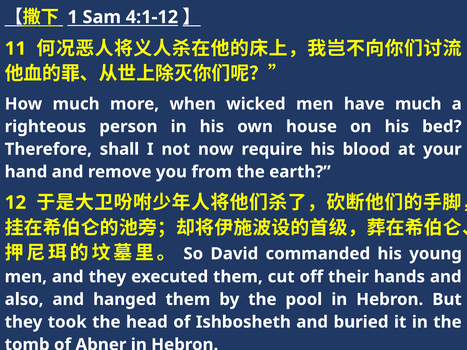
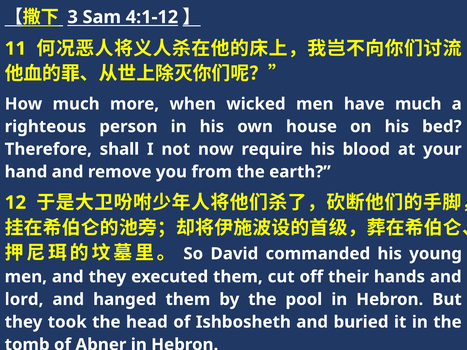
1: 1 -> 3 (73, 17)
also: also -> lord (24, 300)
